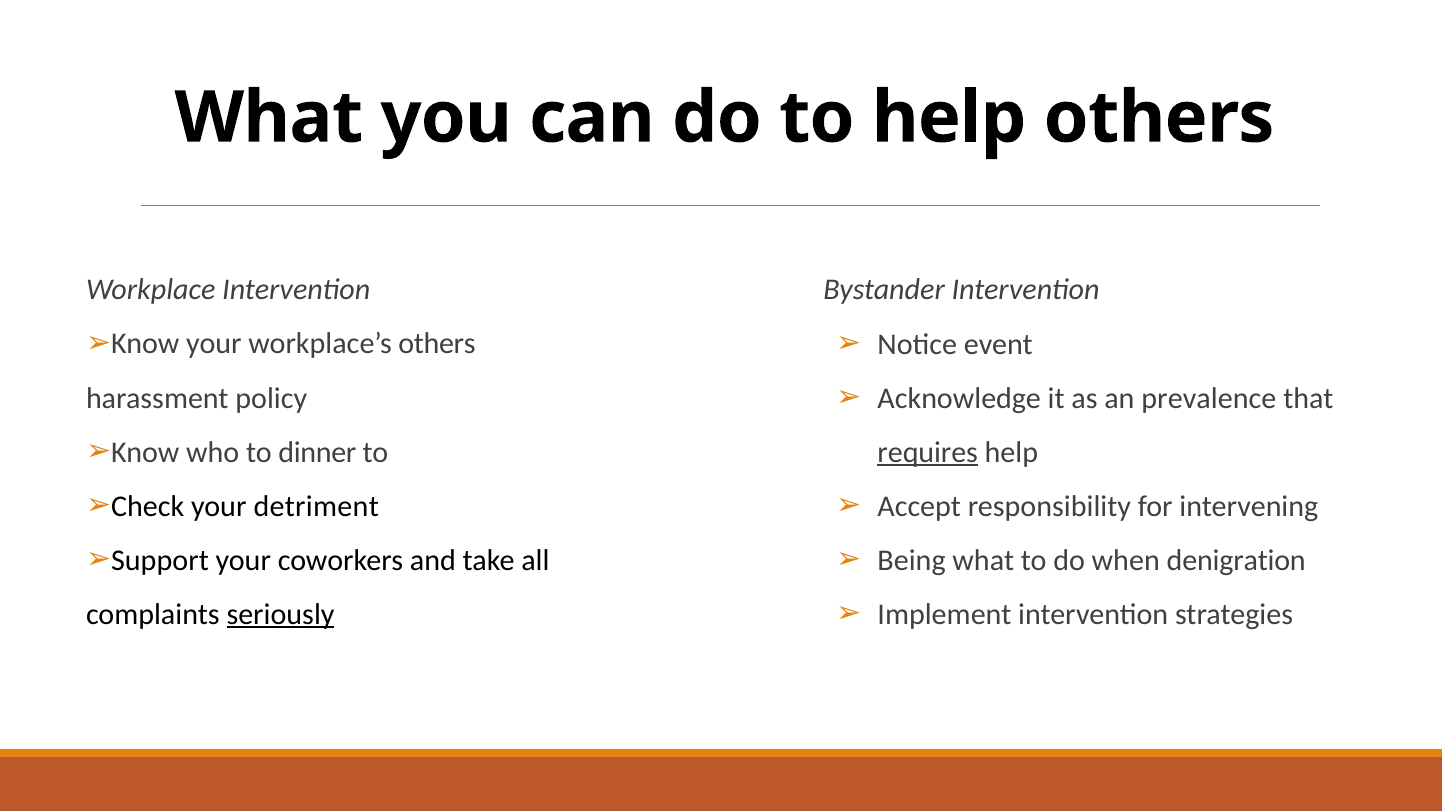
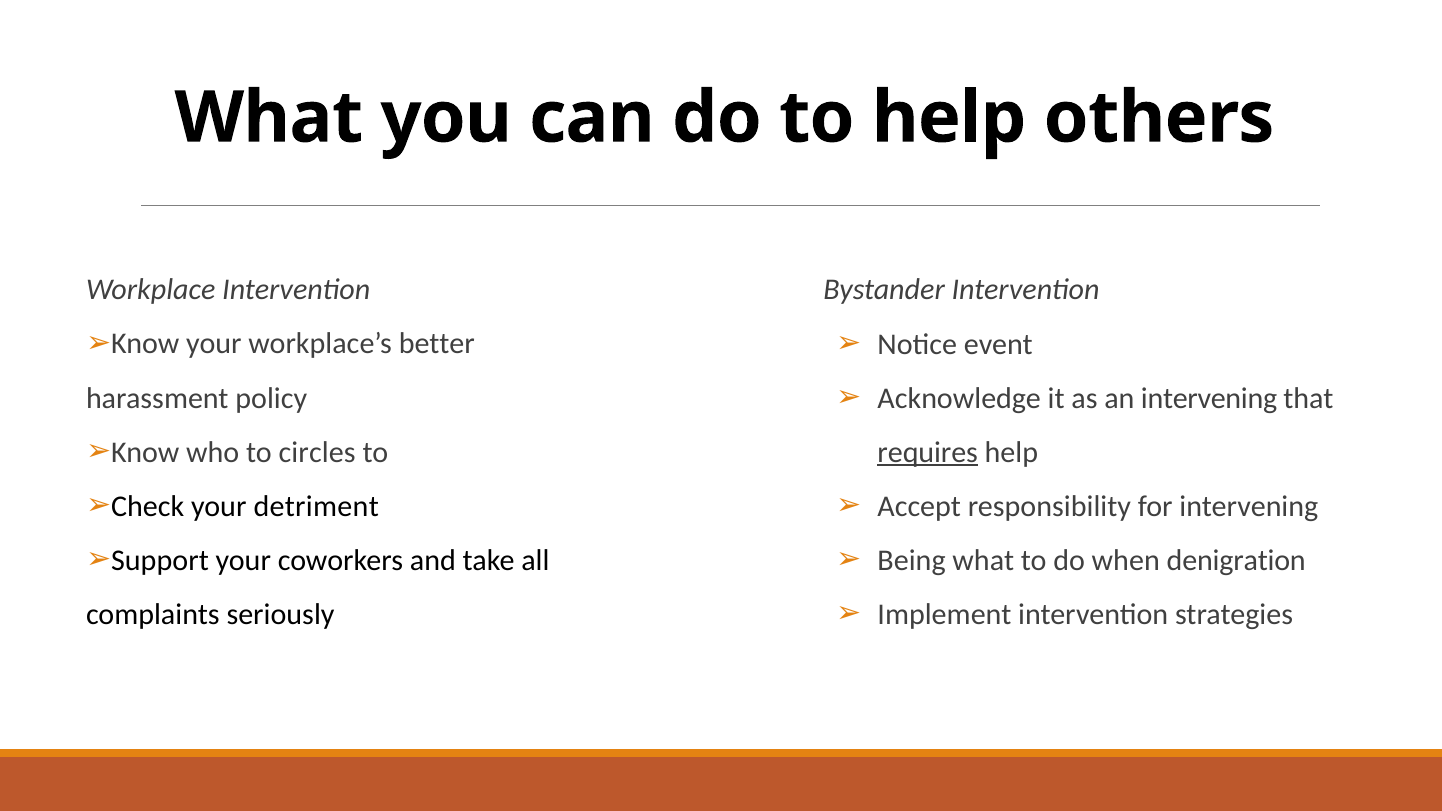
workplace’s others: others -> better (437, 344)
an prevalence: prevalence -> intervening (1209, 398)
dinner: dinner -> circles (317, 452)
seriously underline: present -> none (280, 614)
